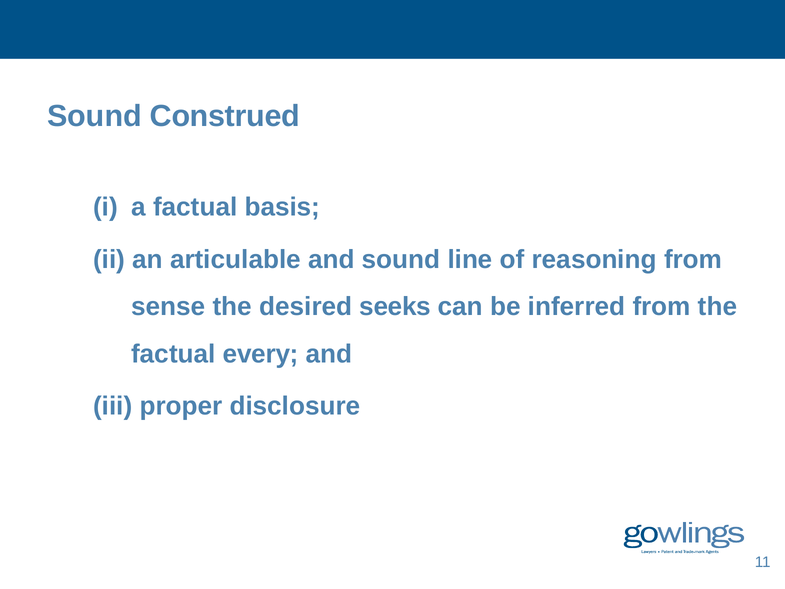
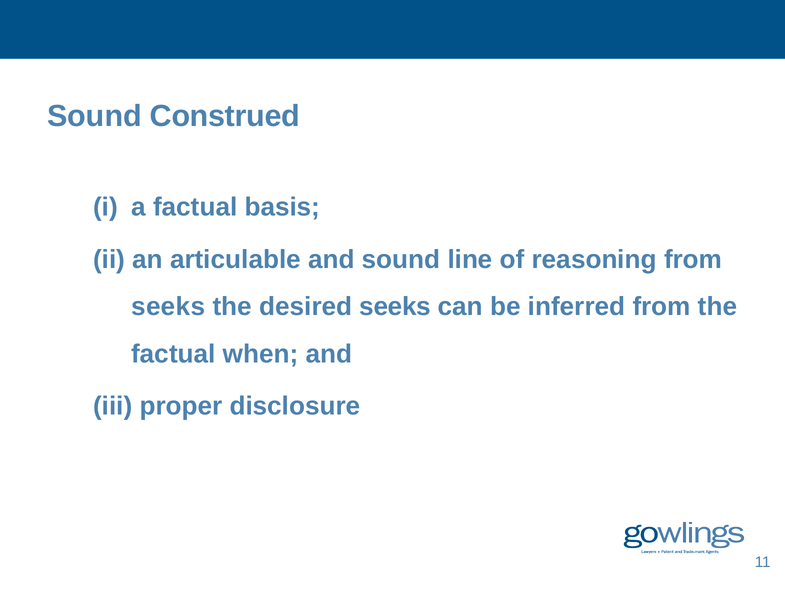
sense: sense -> seeks (168, 307)
every: every -> when (261, 354)
